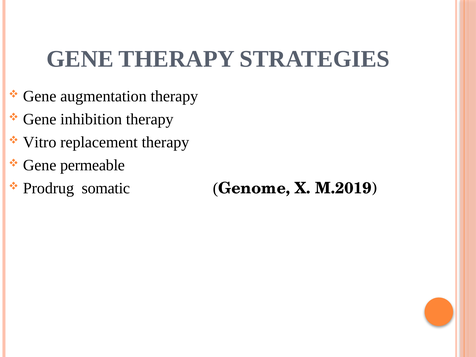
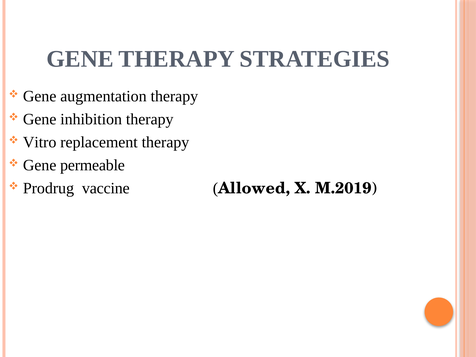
somatic: somatic -> vaccine (106, 188)
Genome: Genome -> Allowed (254, 188)
